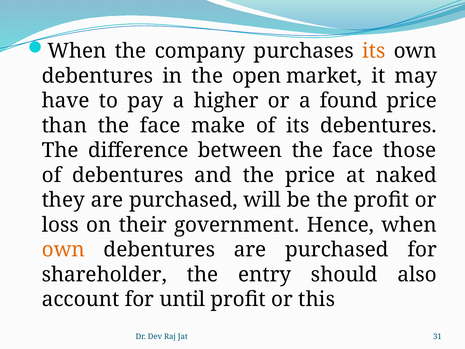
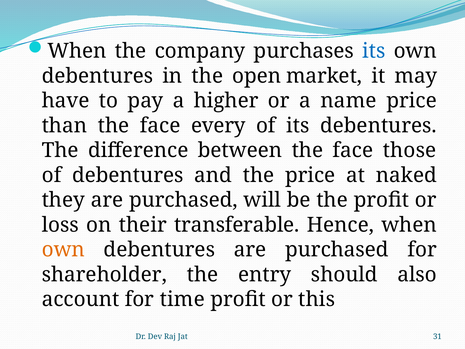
its colour: orange -> blue (374, 51)
found: found -> name (349, 101)
make: make -> every (218, 126)
government: government -> transferable (237, 225)
until: until -> time (182, 299)
